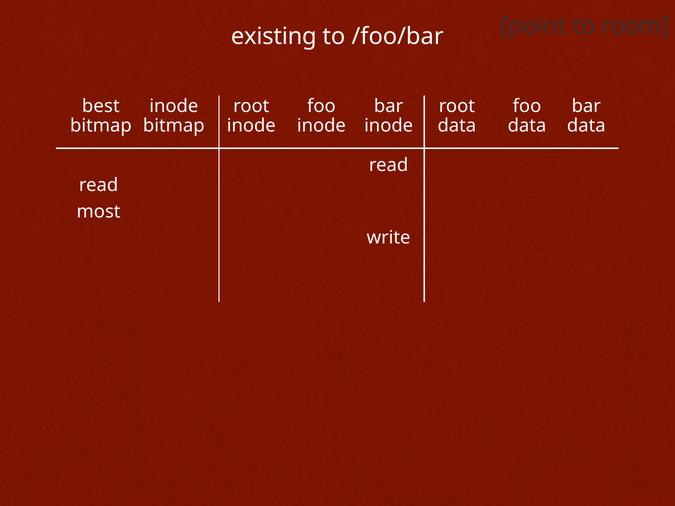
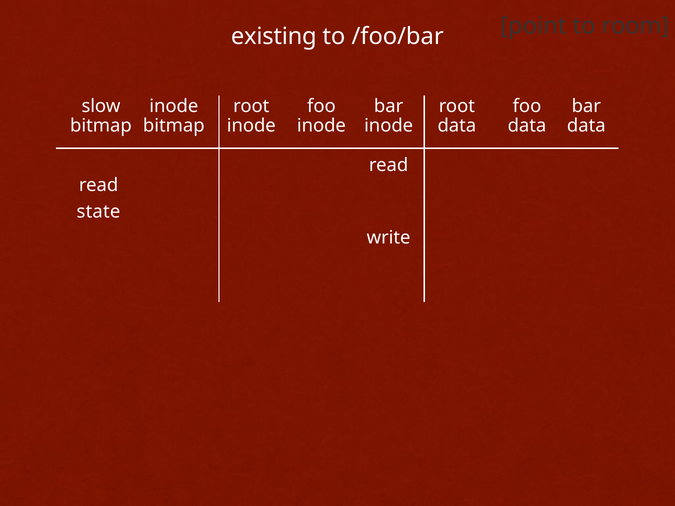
best: best -> slow (101, 106)
most: most -> state (98, 212)
